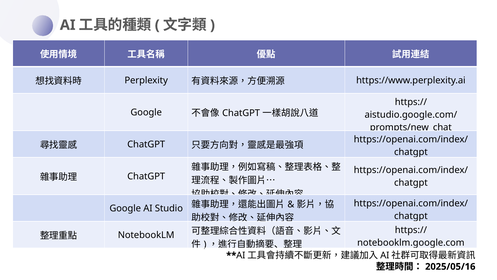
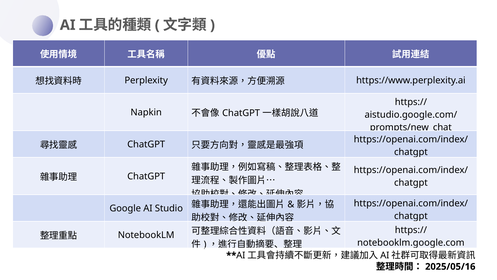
Google: Google -> Napkin (146, 112)
